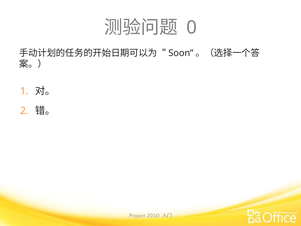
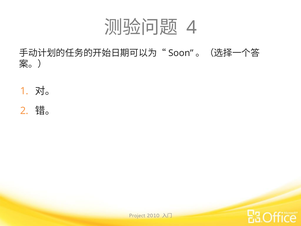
0: 0 -> 4 (192, 28)
